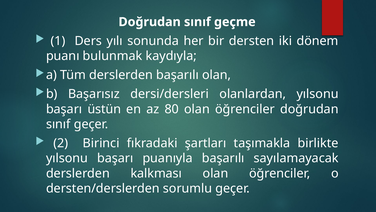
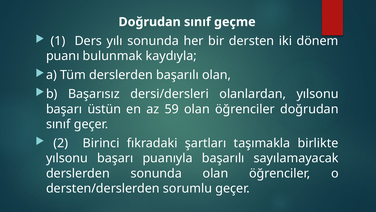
80: 80 -> 59 (172, 109)
derslerden kalkması: kalkması -> sonunda (156, 173)
